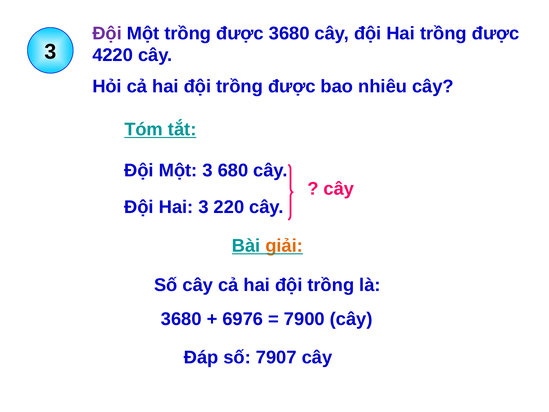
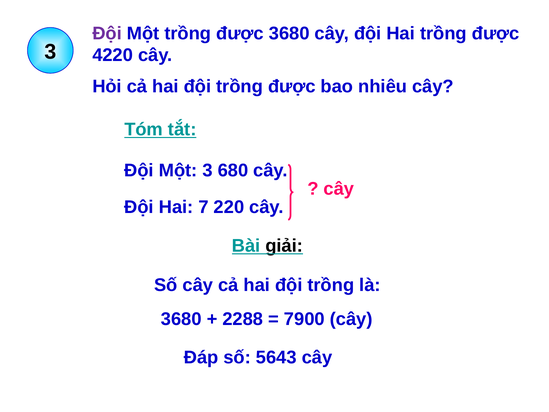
Hai 3: 3 -> 7 (204, 207)
giải colour: orange -> black (284, 246)
6976: 6976 -> 2288 (243, 319)
7907: 7907 -> 5643 (276, 357)
